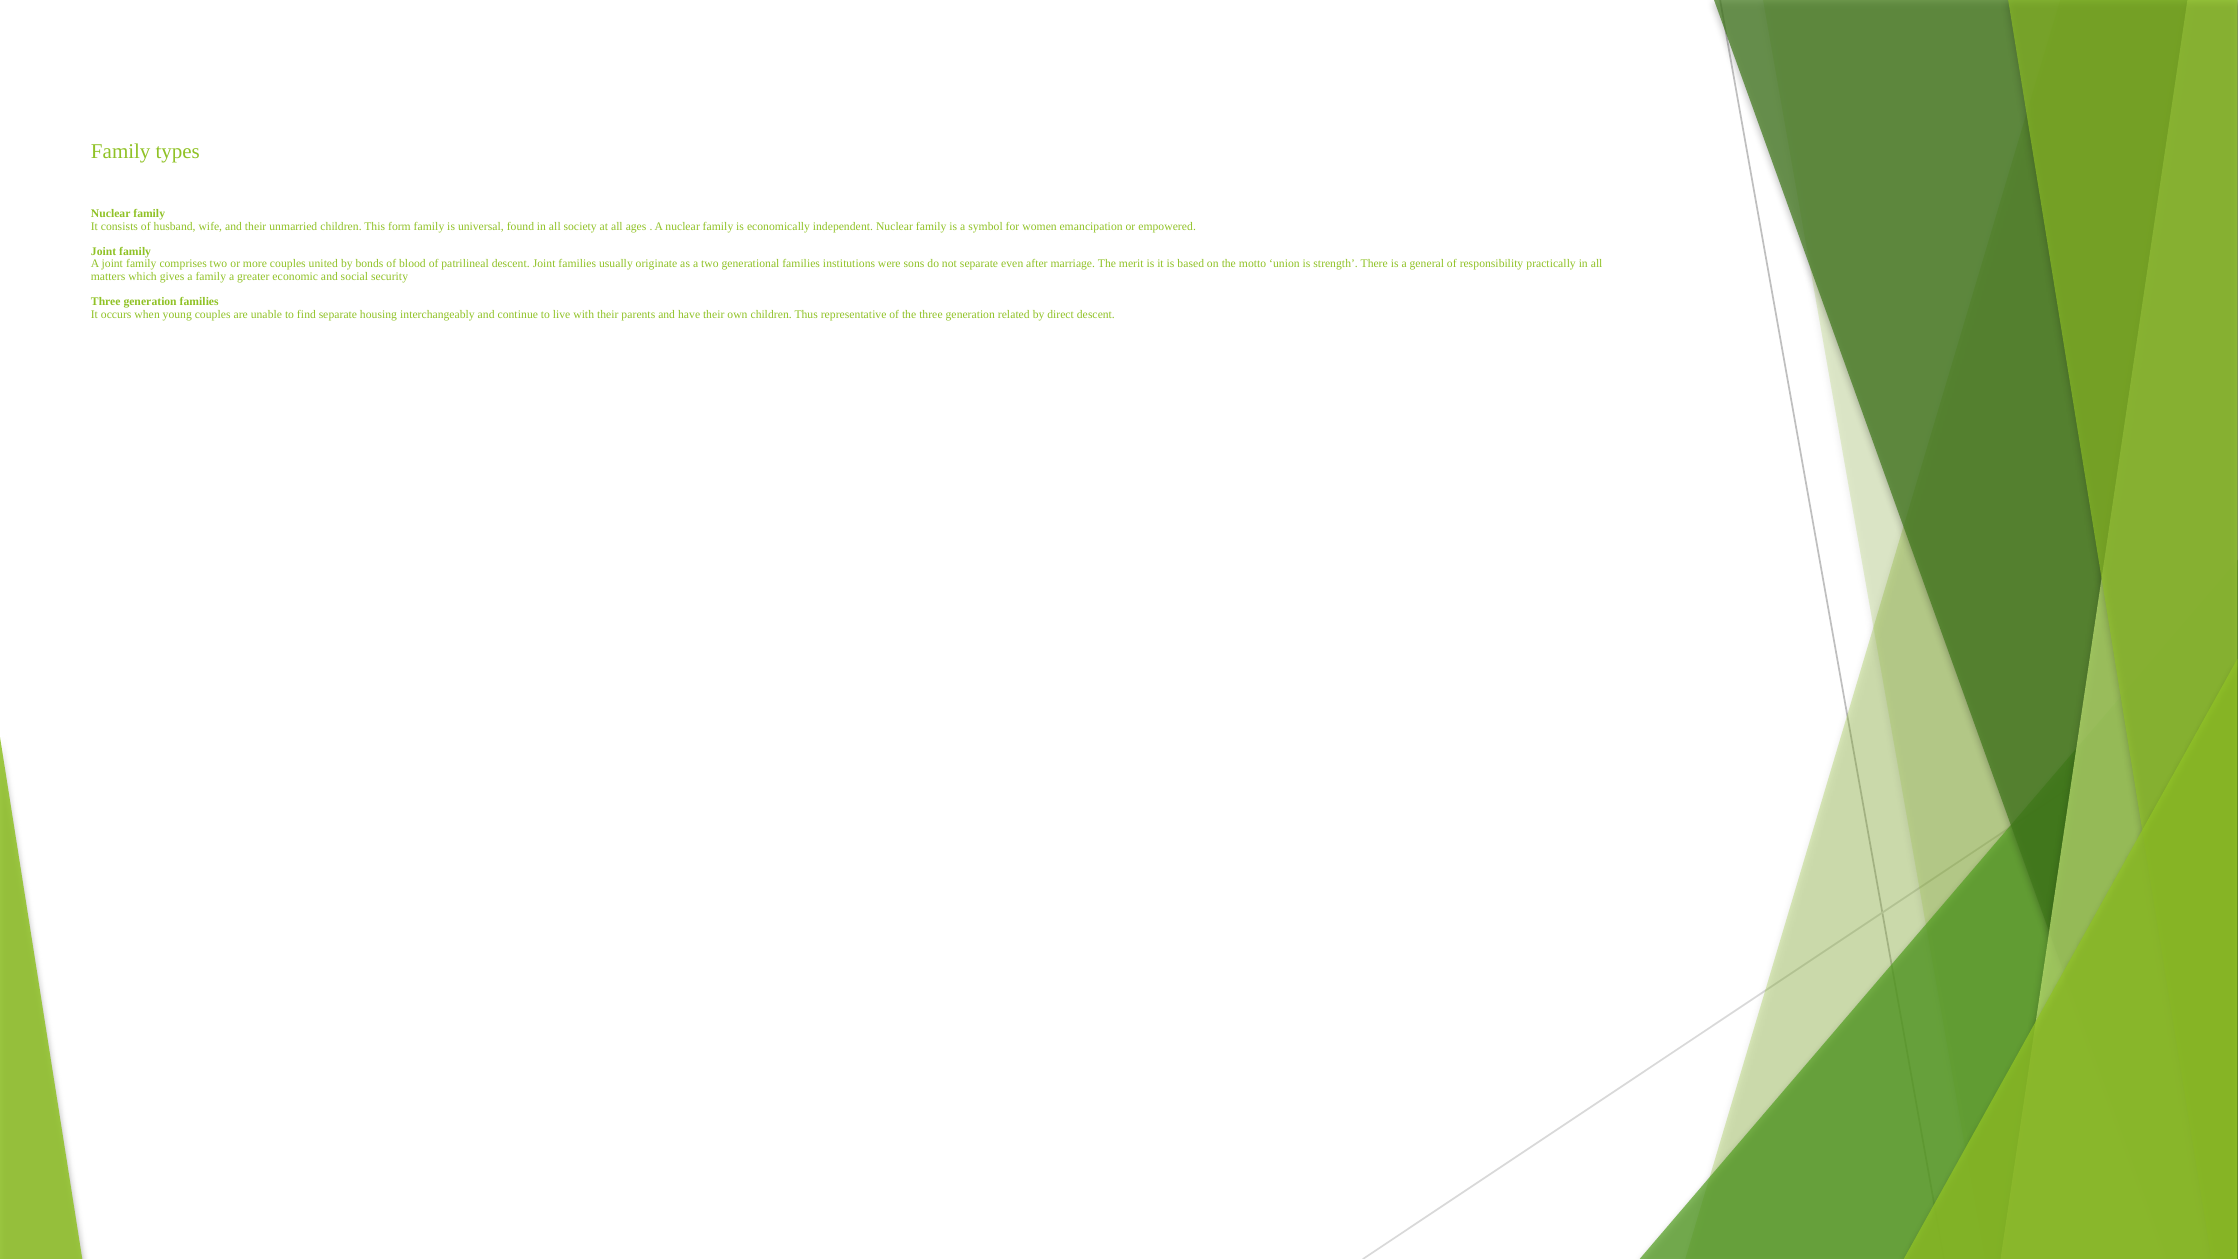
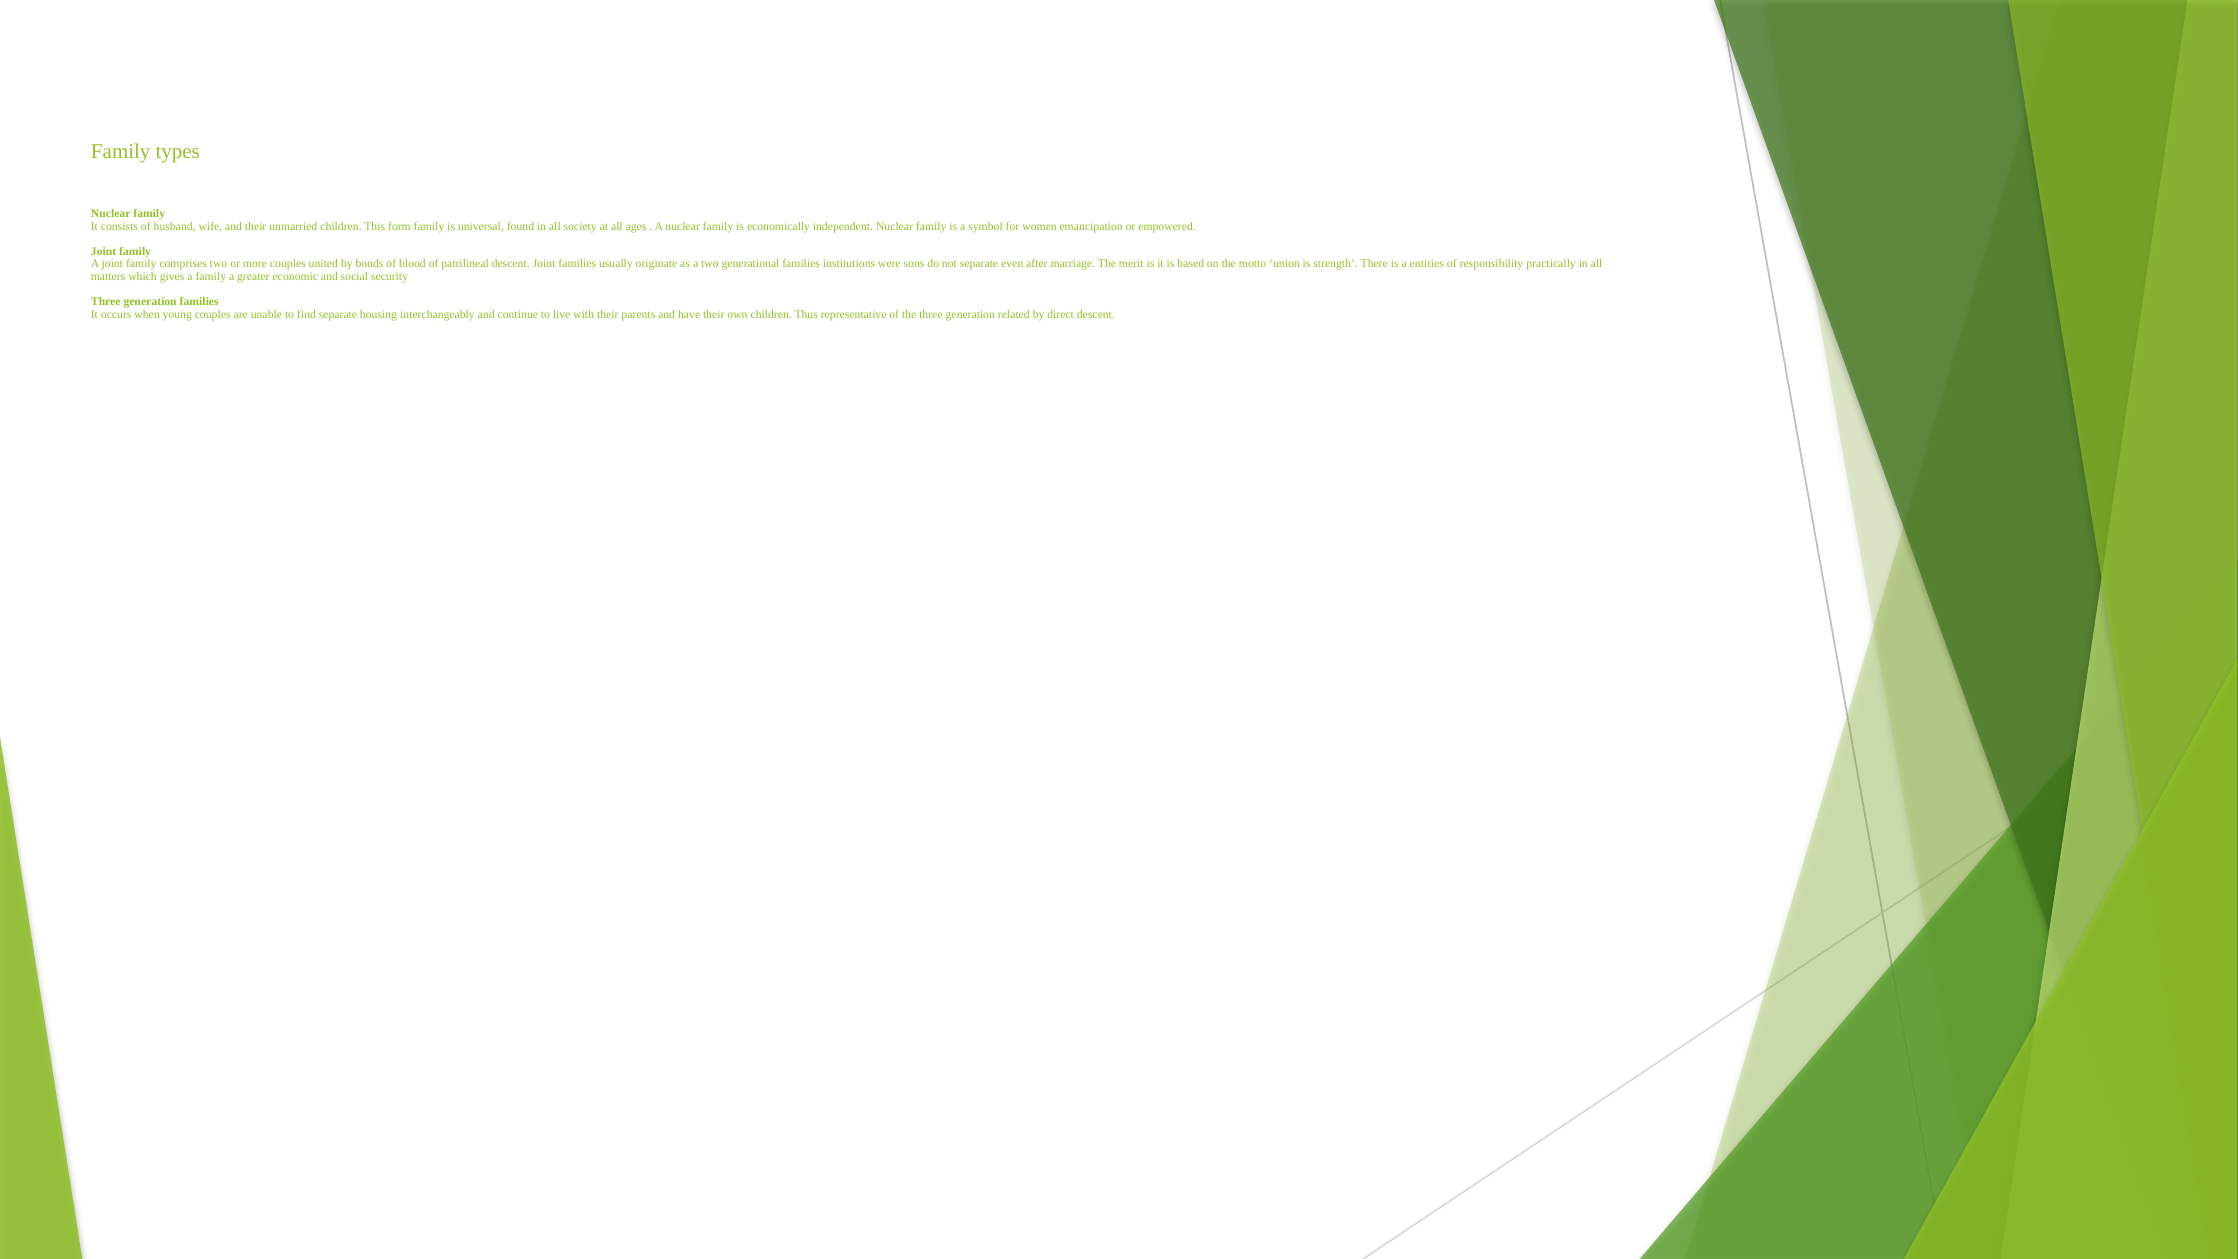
general: general -> entities (1427, 264)
